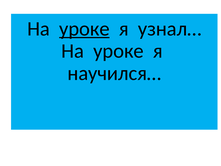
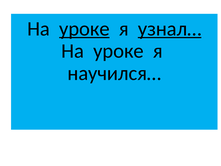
узнал… underline: none -> present (170, 29)
